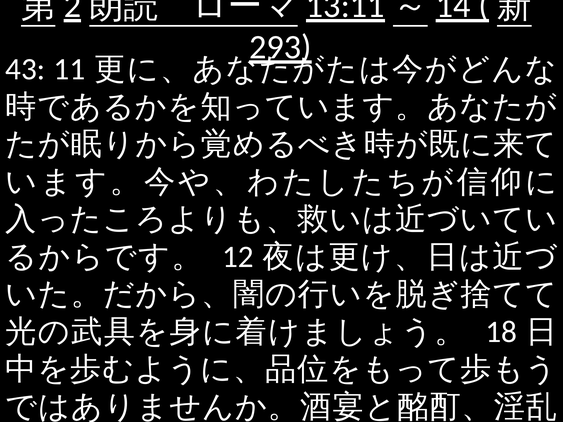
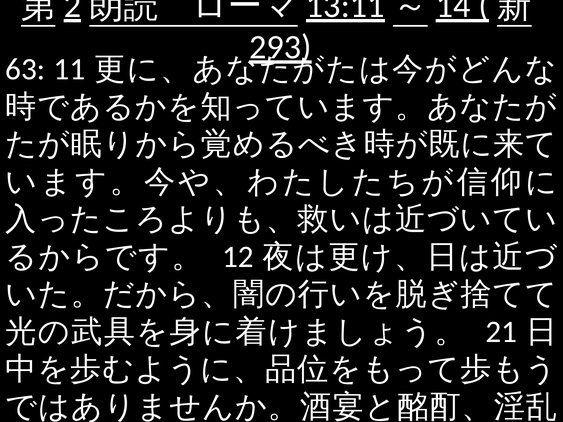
43: 43 -> 63 (25, 69)
18: 18 -> 21 (501, 332)
